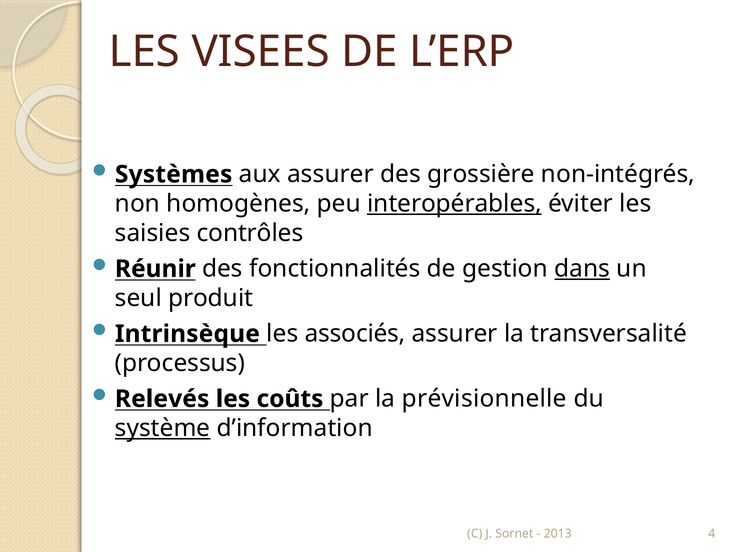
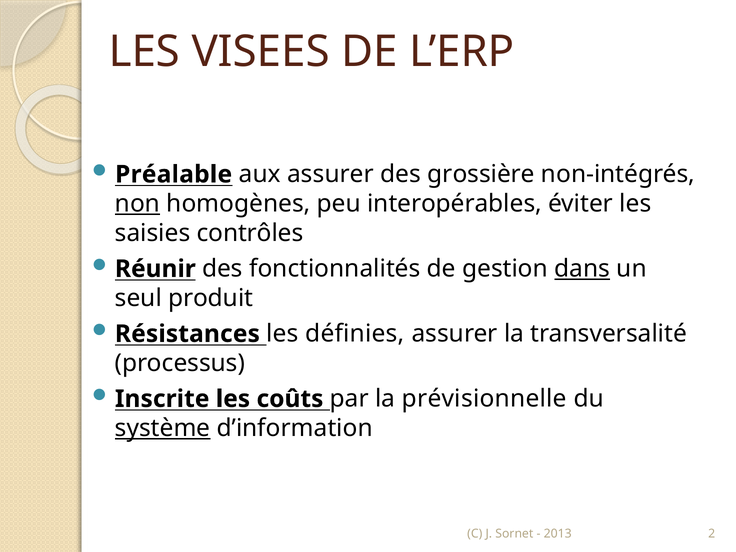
Systèmes: Systèmes -> Préalable (174, 174)
non underline: none -> present (137, 204)
interopérables underline: present -> none (454, 204)
Intrinsèque: Intrinsèque -> Résistances (187, 334)
associés: associés -> définies (355, 334)
Relevés: Relevés -> Inscrite (162, 399)
4: 4 -> 2 (712, 534)
